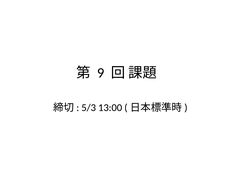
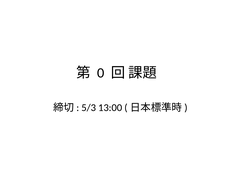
9: 9 -> 0 (101, 73)
